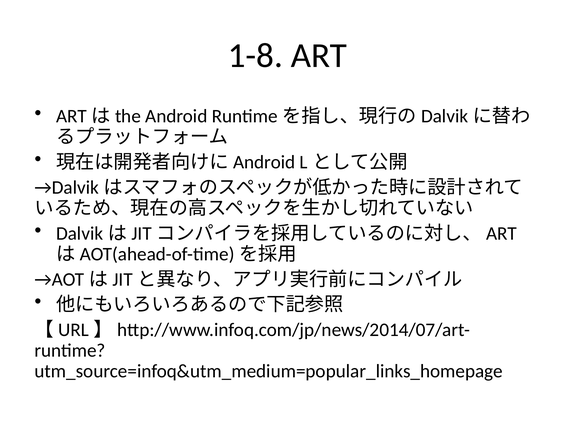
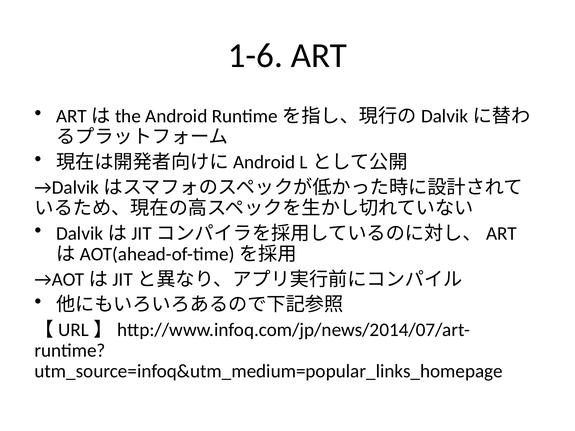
1-8: 1-8 -> 1-6 (255, 56)
